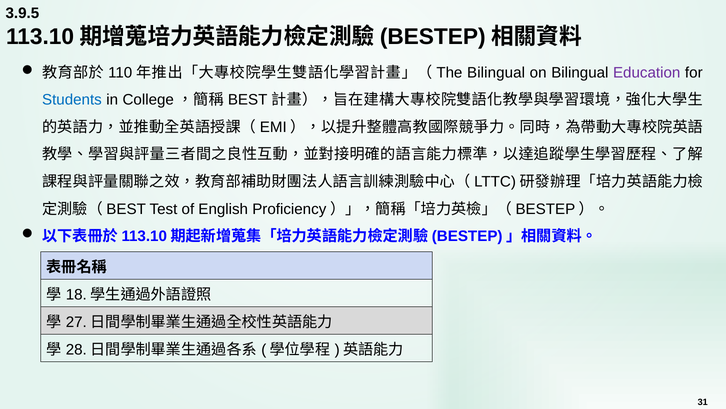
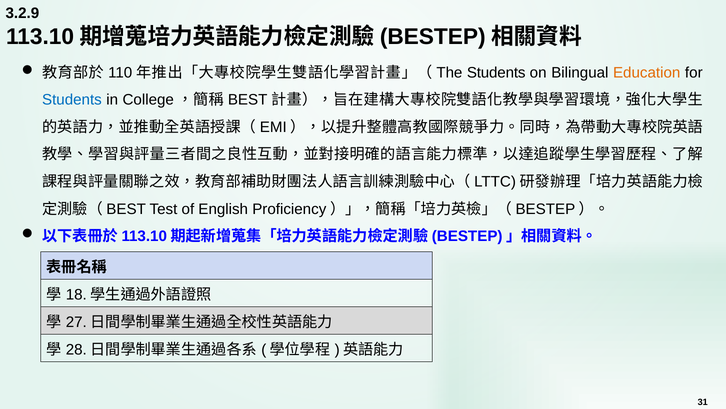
3.9.5: 3.9.5 -> 3.2.9 (22, 13)
Bilingual: Bilingual -> Students (496, 73)
Education colour: purple -> orange (647, 73)
